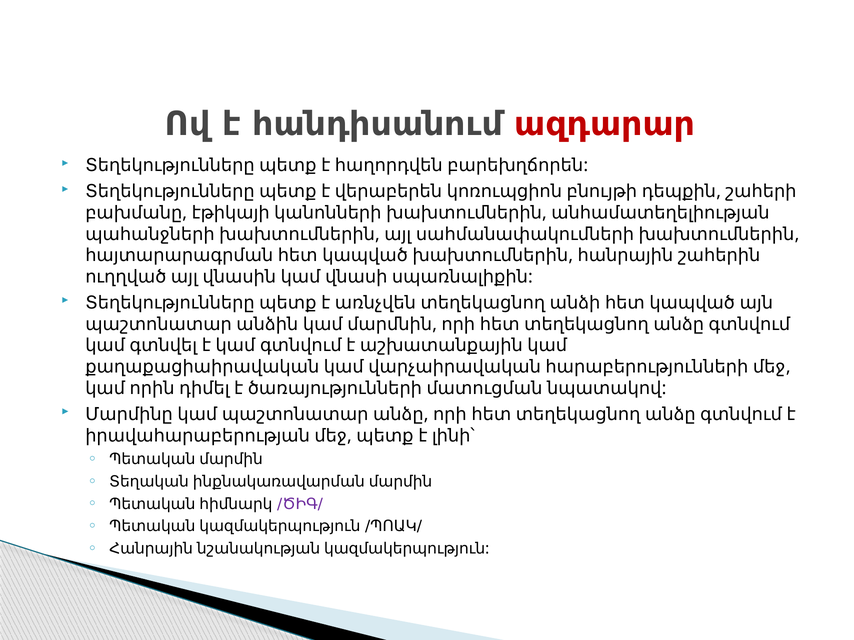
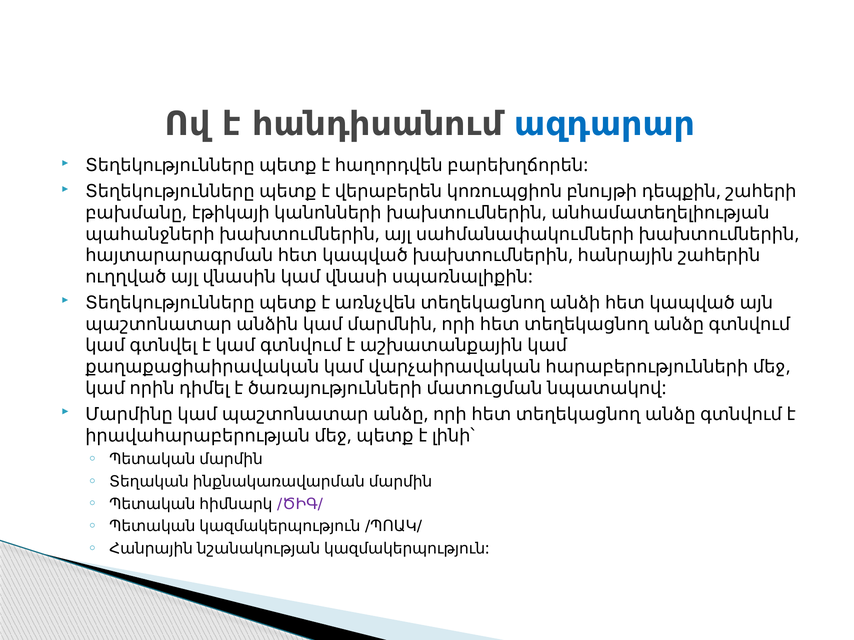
ազդարար colour: red -> blue (605, 124)
